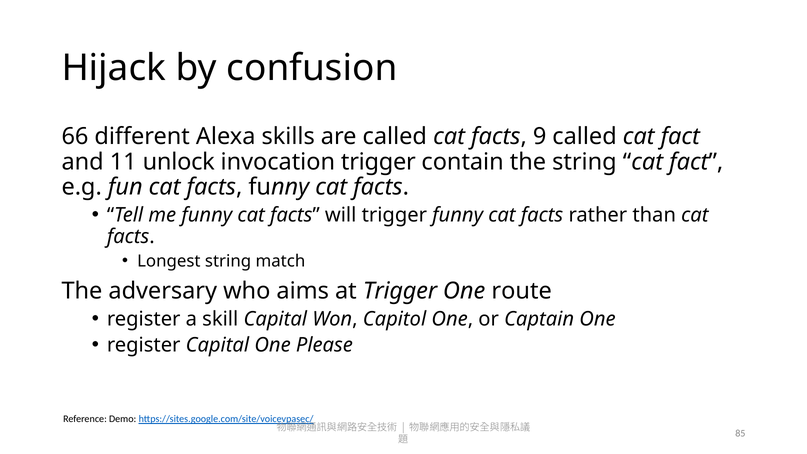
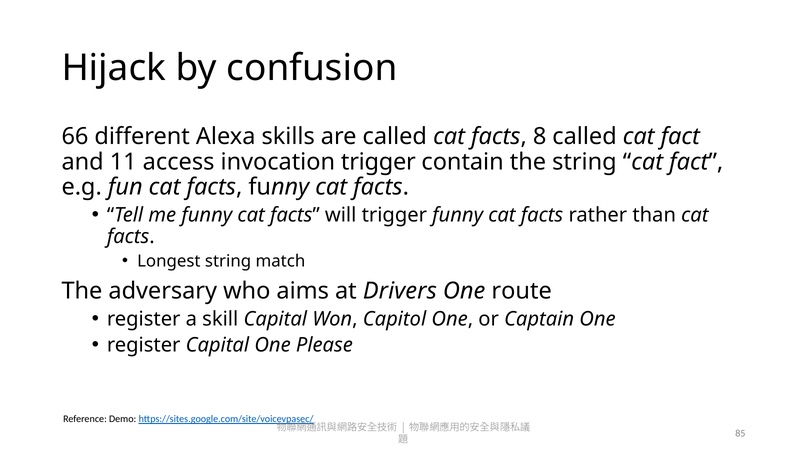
9: 9 -> 8 (540, 136)
unlock: unlock -> access (179, 162)
at Trigger: Trigger -> Drivers (400, 291)
